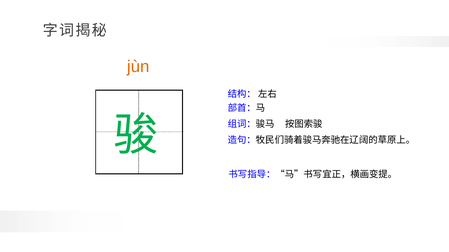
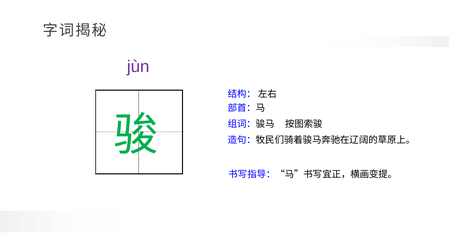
jùn colour: orange -> purple (138, 67)
